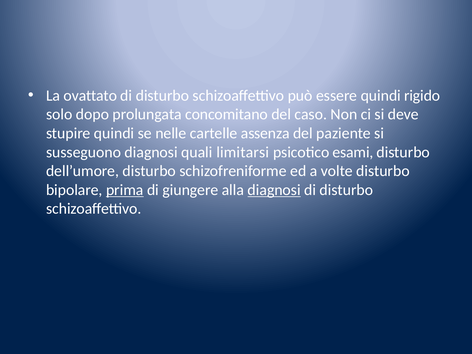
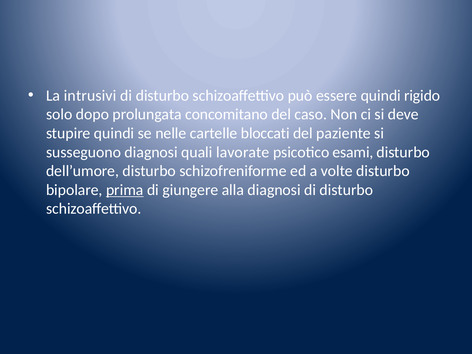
ovattato: ovattato -> intrusivi (90, 96)
assenza: assenza -> bloccati (265, 133)
limitarsi: limitarsi -> lavorate (243, 152)
diagnosi underline: present -> none (274, 190)
